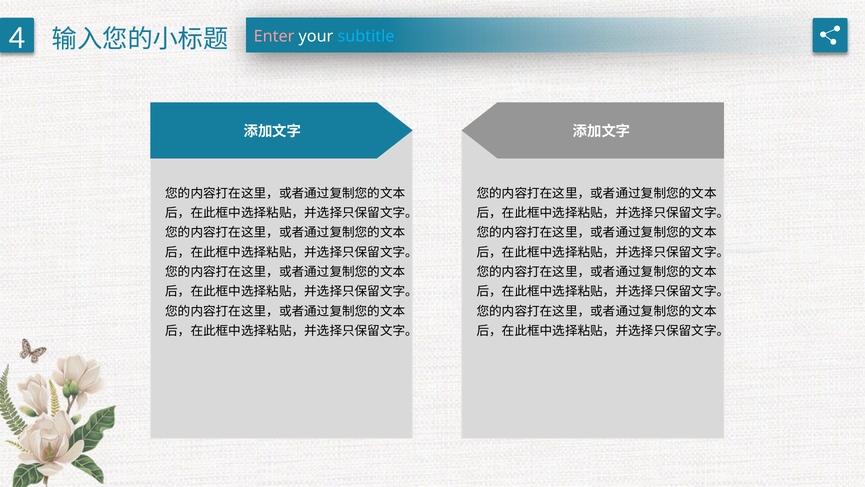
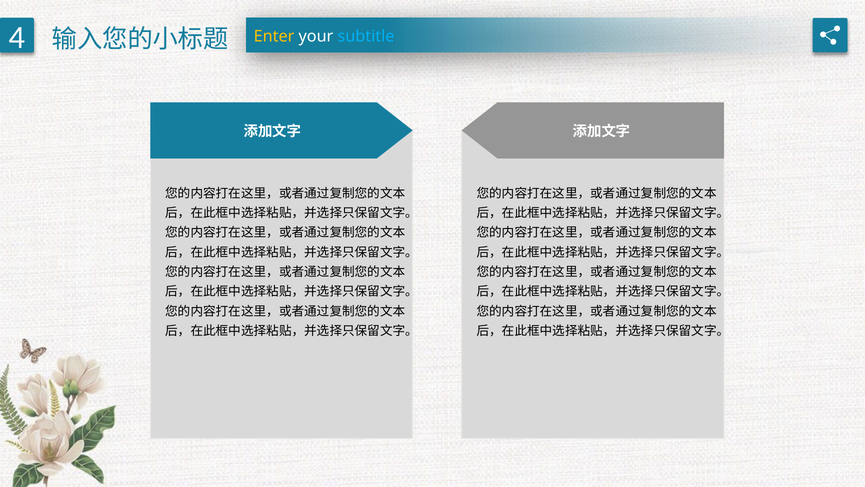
Enter colour: pink -> yellow (274, 36)
